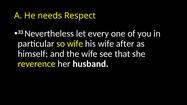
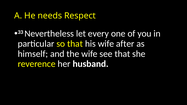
so wife: wife -> that (75, 44)
